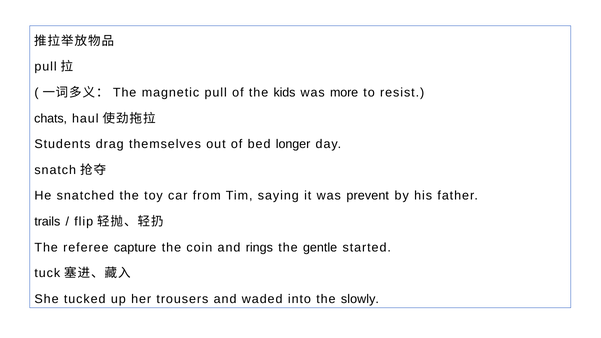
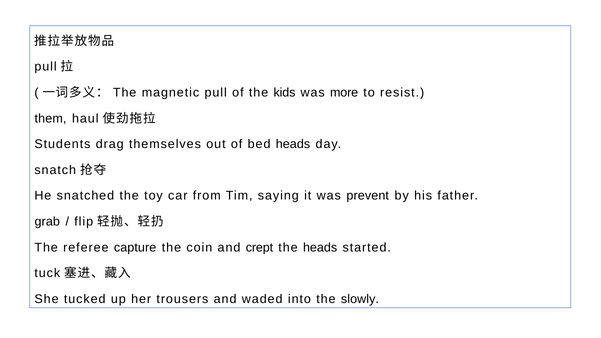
chats: chats -> them (51, 118)
bed longer: longer -> heads (293, 144)
trails: trails -> grab (47, 222)
rings: rings -> crept (259, 247)
the gentle: gentle -> heads (320, 247)
